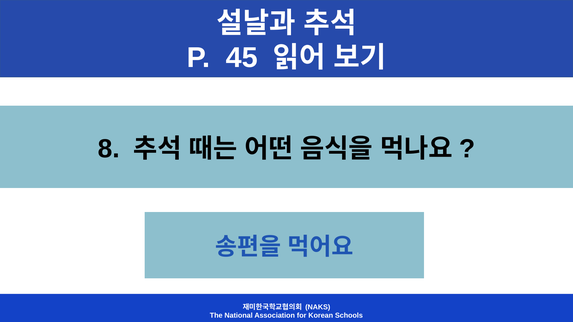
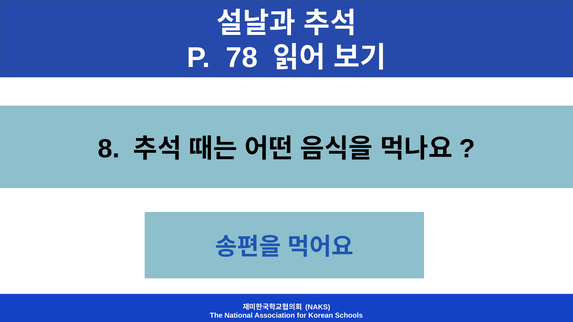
45: 45 -> 78 (242, 58)
